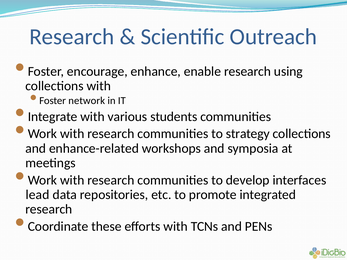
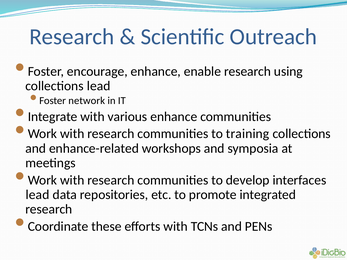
collections with: with -> lead (99, 86)
various students: students -> enhance (174, 117)
strategy: strategy -> training (248, 134)
